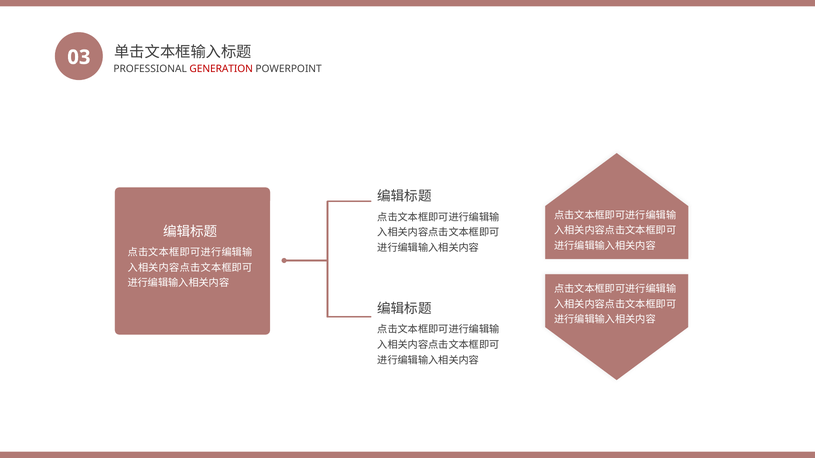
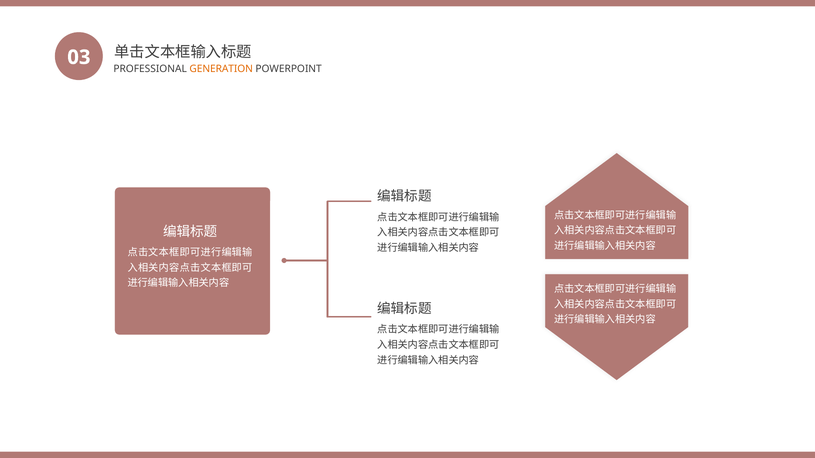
GENERATION colour: red -> orange (221, 69)
